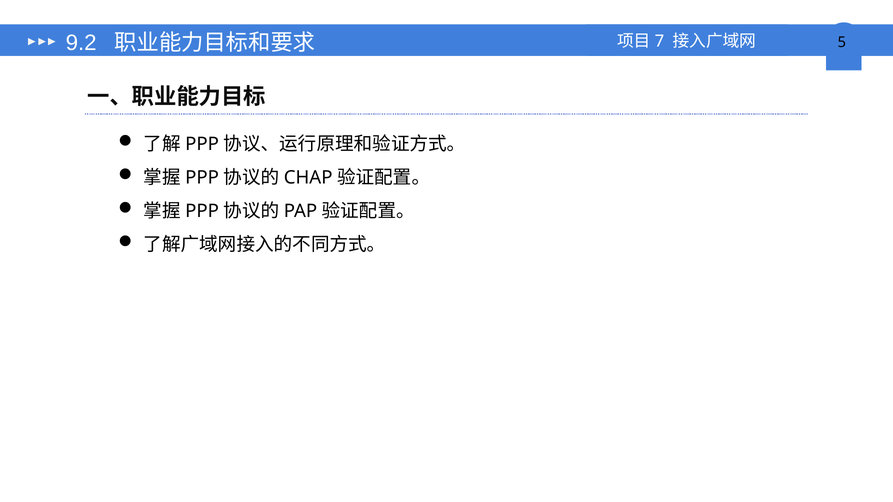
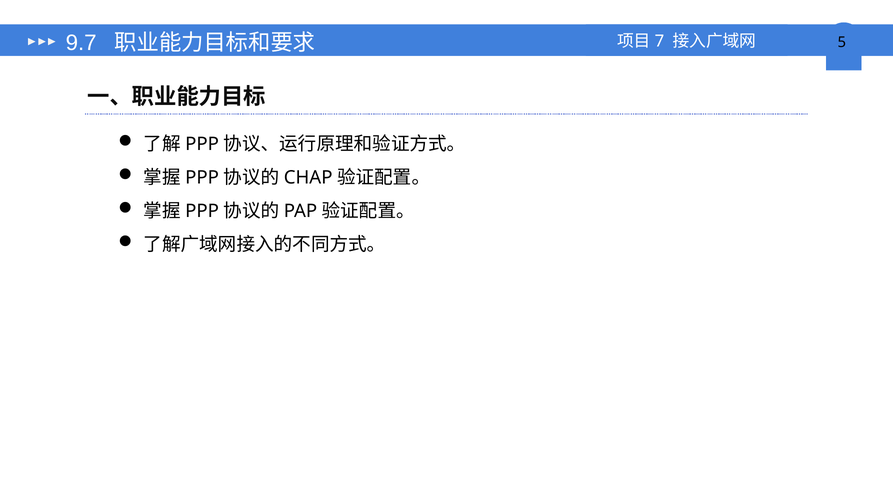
9.2: 9.2 -> 9.7 (81, 43)
